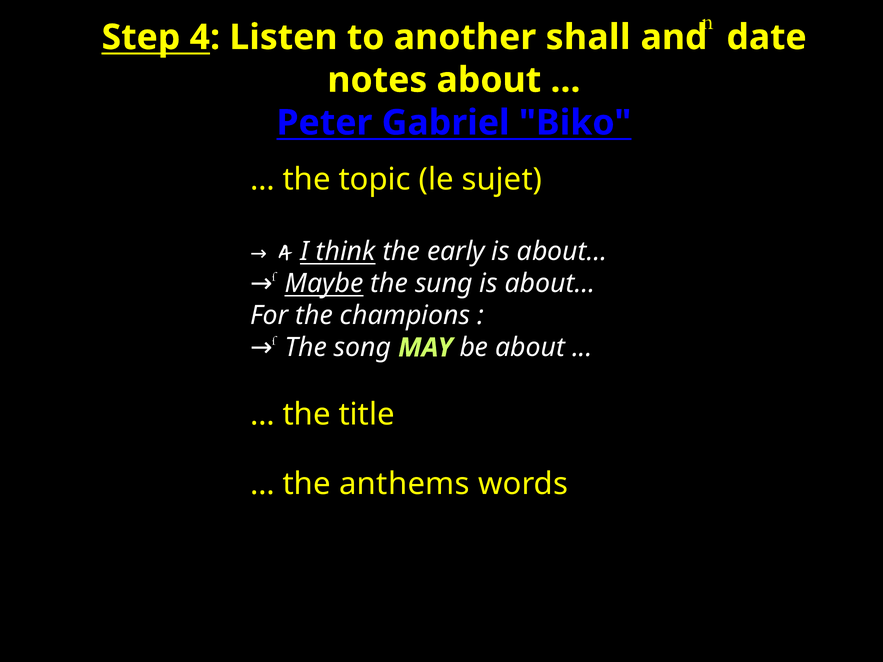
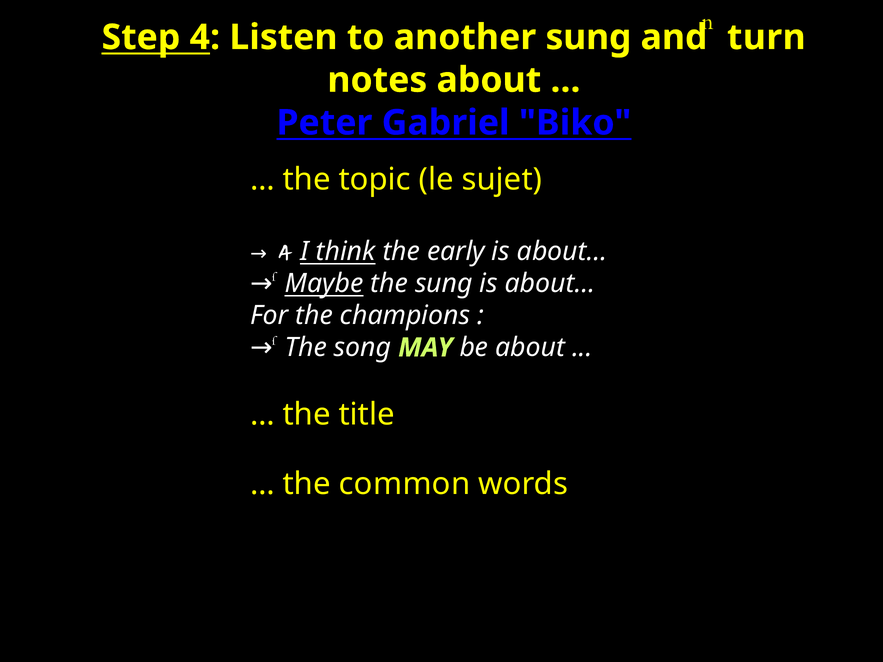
another shall: shall -> sung (588, 37)
date: date -> turn (766, 37)
anthems: anthems -> common (405, 484)
